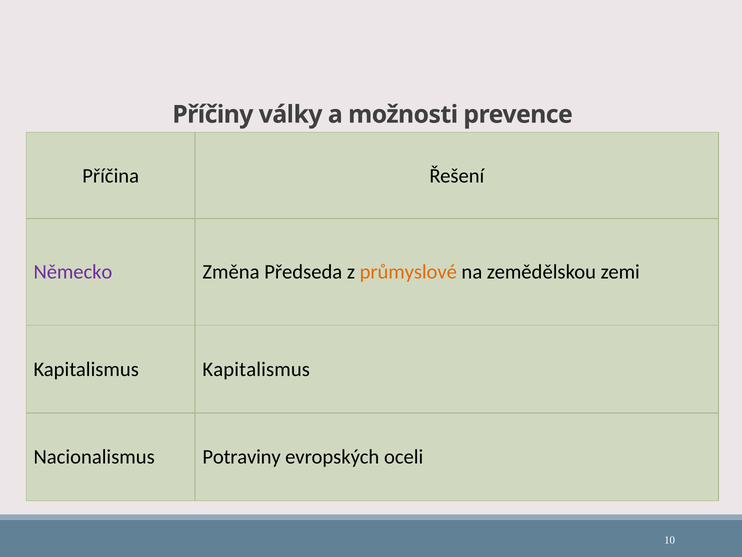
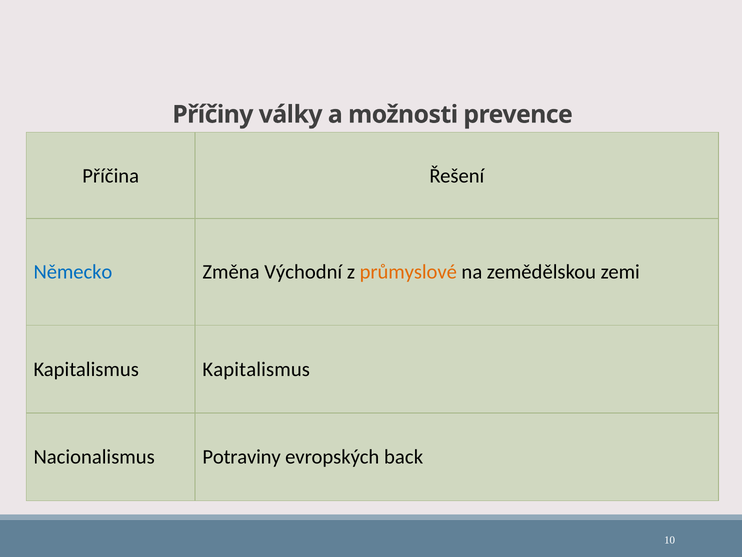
Německo colour: purple -> blue (73, 272)
Předseda: Předseda -> Východní (303, 272)
oceli: oceli -> back (404, 457)
